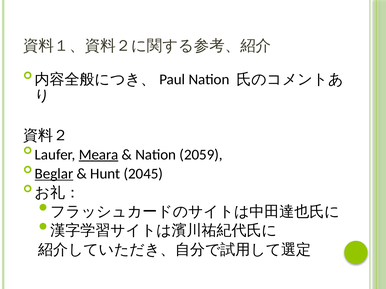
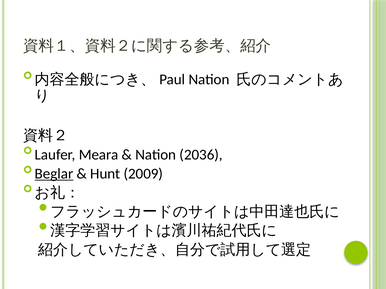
Meara underline: present -> none (99, 155)
2059: 2059 -> 2036 (201, 155)
2045: 2045 -> 2009 (143, 174)
